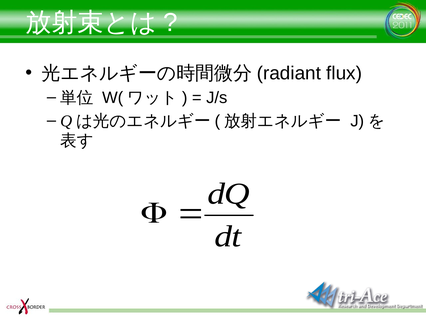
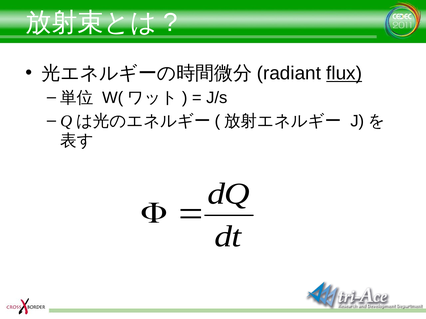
flux underline: none -> present (344, 73)
